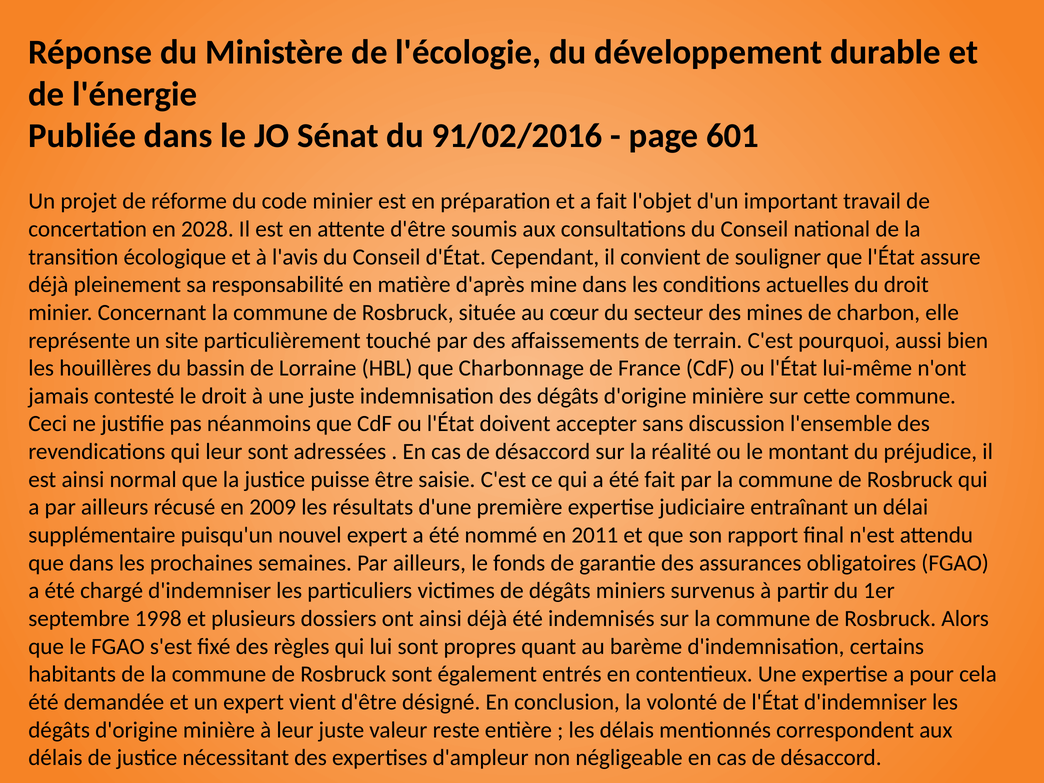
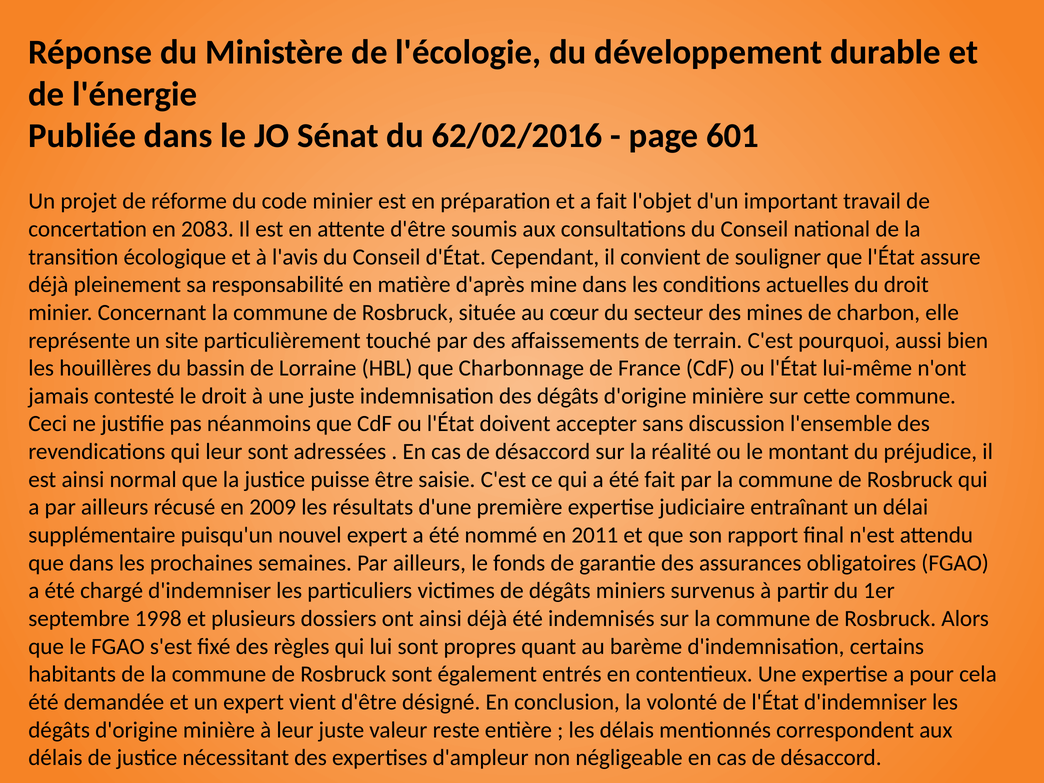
91/02/2016: 91/02/2016 -> 62/02/2016 (517, 136)
2028: 2028 -> 2083 (207, 229)
